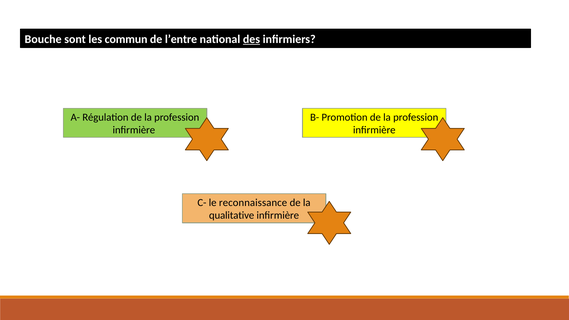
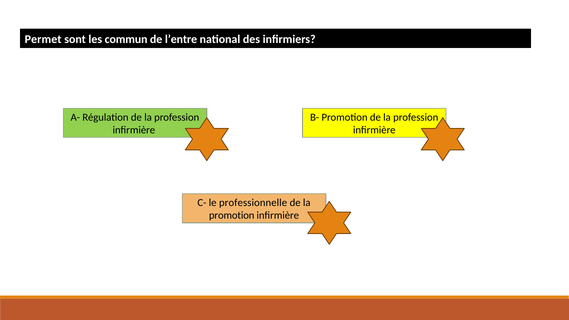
Bouche: Bouche -> Permet (43, 39)
des underline: present -> none (251, 39)
reconnaissance: reconnaissance -> professionnelle (253, 203)
qualitative: qualitative -> promotion (232, 215)
